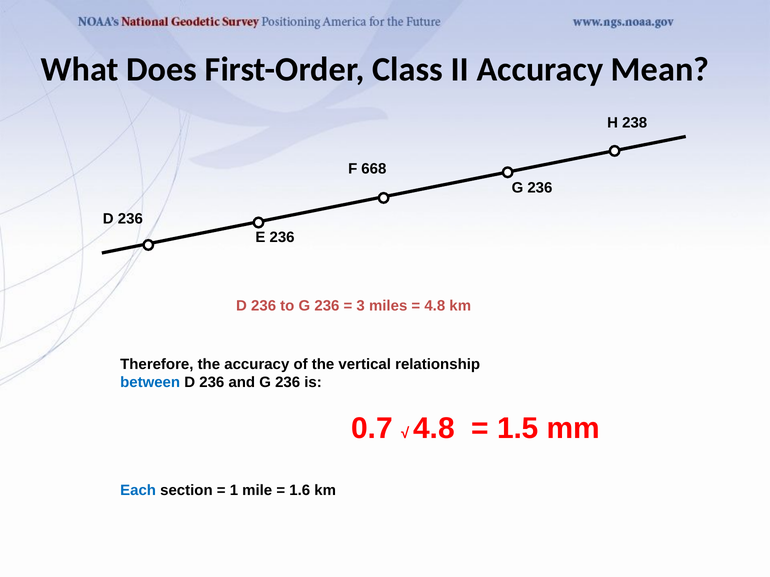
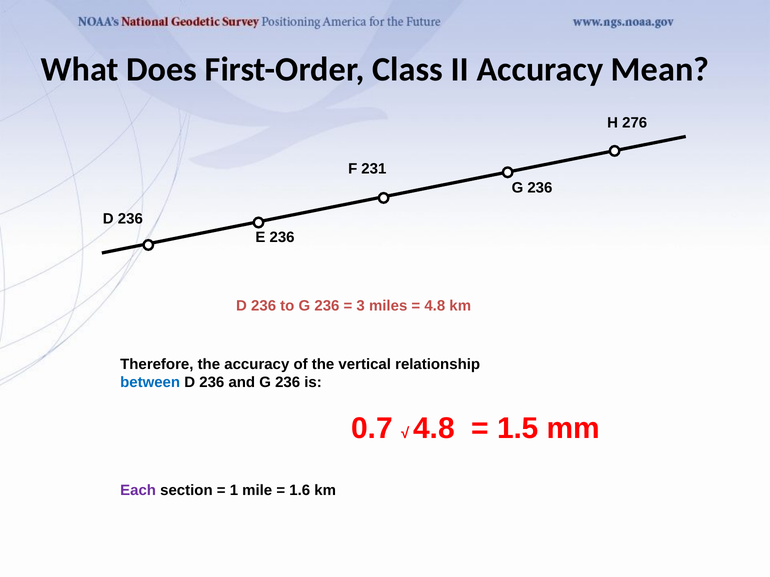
238: 238 -> 276 (635, 123)
668: 668 -> 231 (374, 169)
Each colour: blue -> purple (138, 491)
